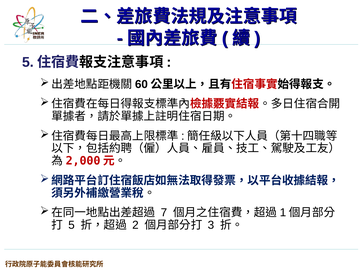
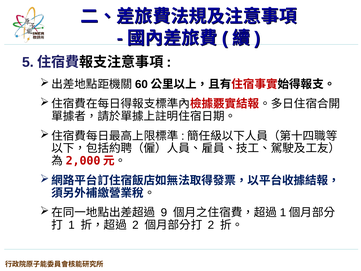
7: 7 -> 9 (164, 212)
5: 5 -> 1 (71, 225)
3: 3 -> 2 (211, 225)
